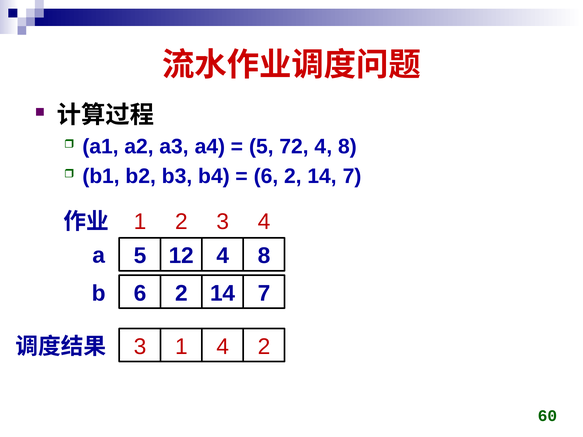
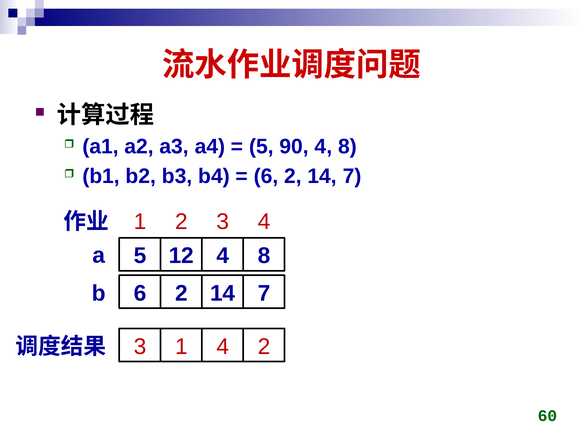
72: 72 -> 90 (294, 147)
